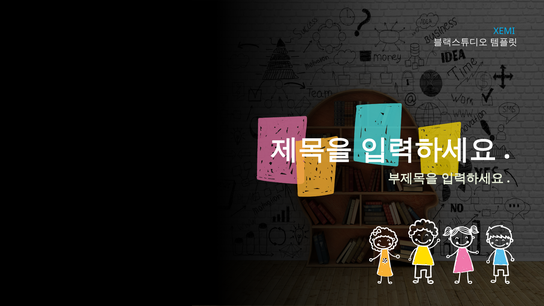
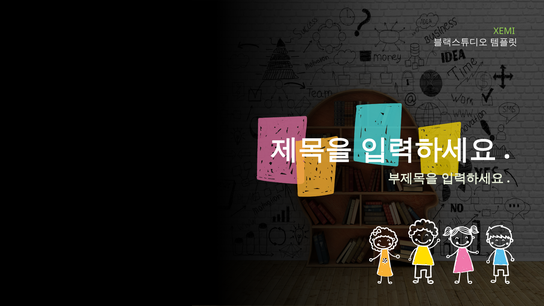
XEMI colour: light blue -> light green (504, 31)
